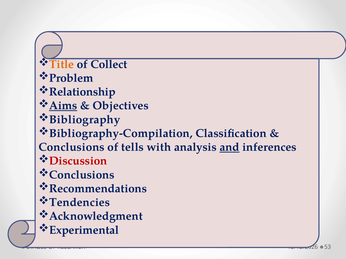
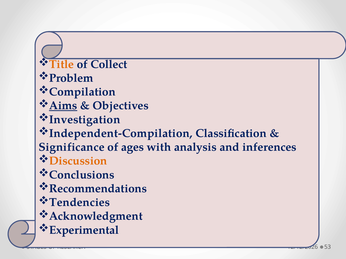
Relationship: Relationship -> Compilation (82, 92)
Bibliography: Bibliography -> Investigation (85, 120)
Bibliography-Compilation: Bibliography-Compilation -> Independent-Compilation (121, 134)
Conclusions: Conclusions -> Significance (72, 147)
tells: tells -> ages (133, 147)
and underline: present -> none (230, 147)
Discussion colour: red -> orange (78, 161)
